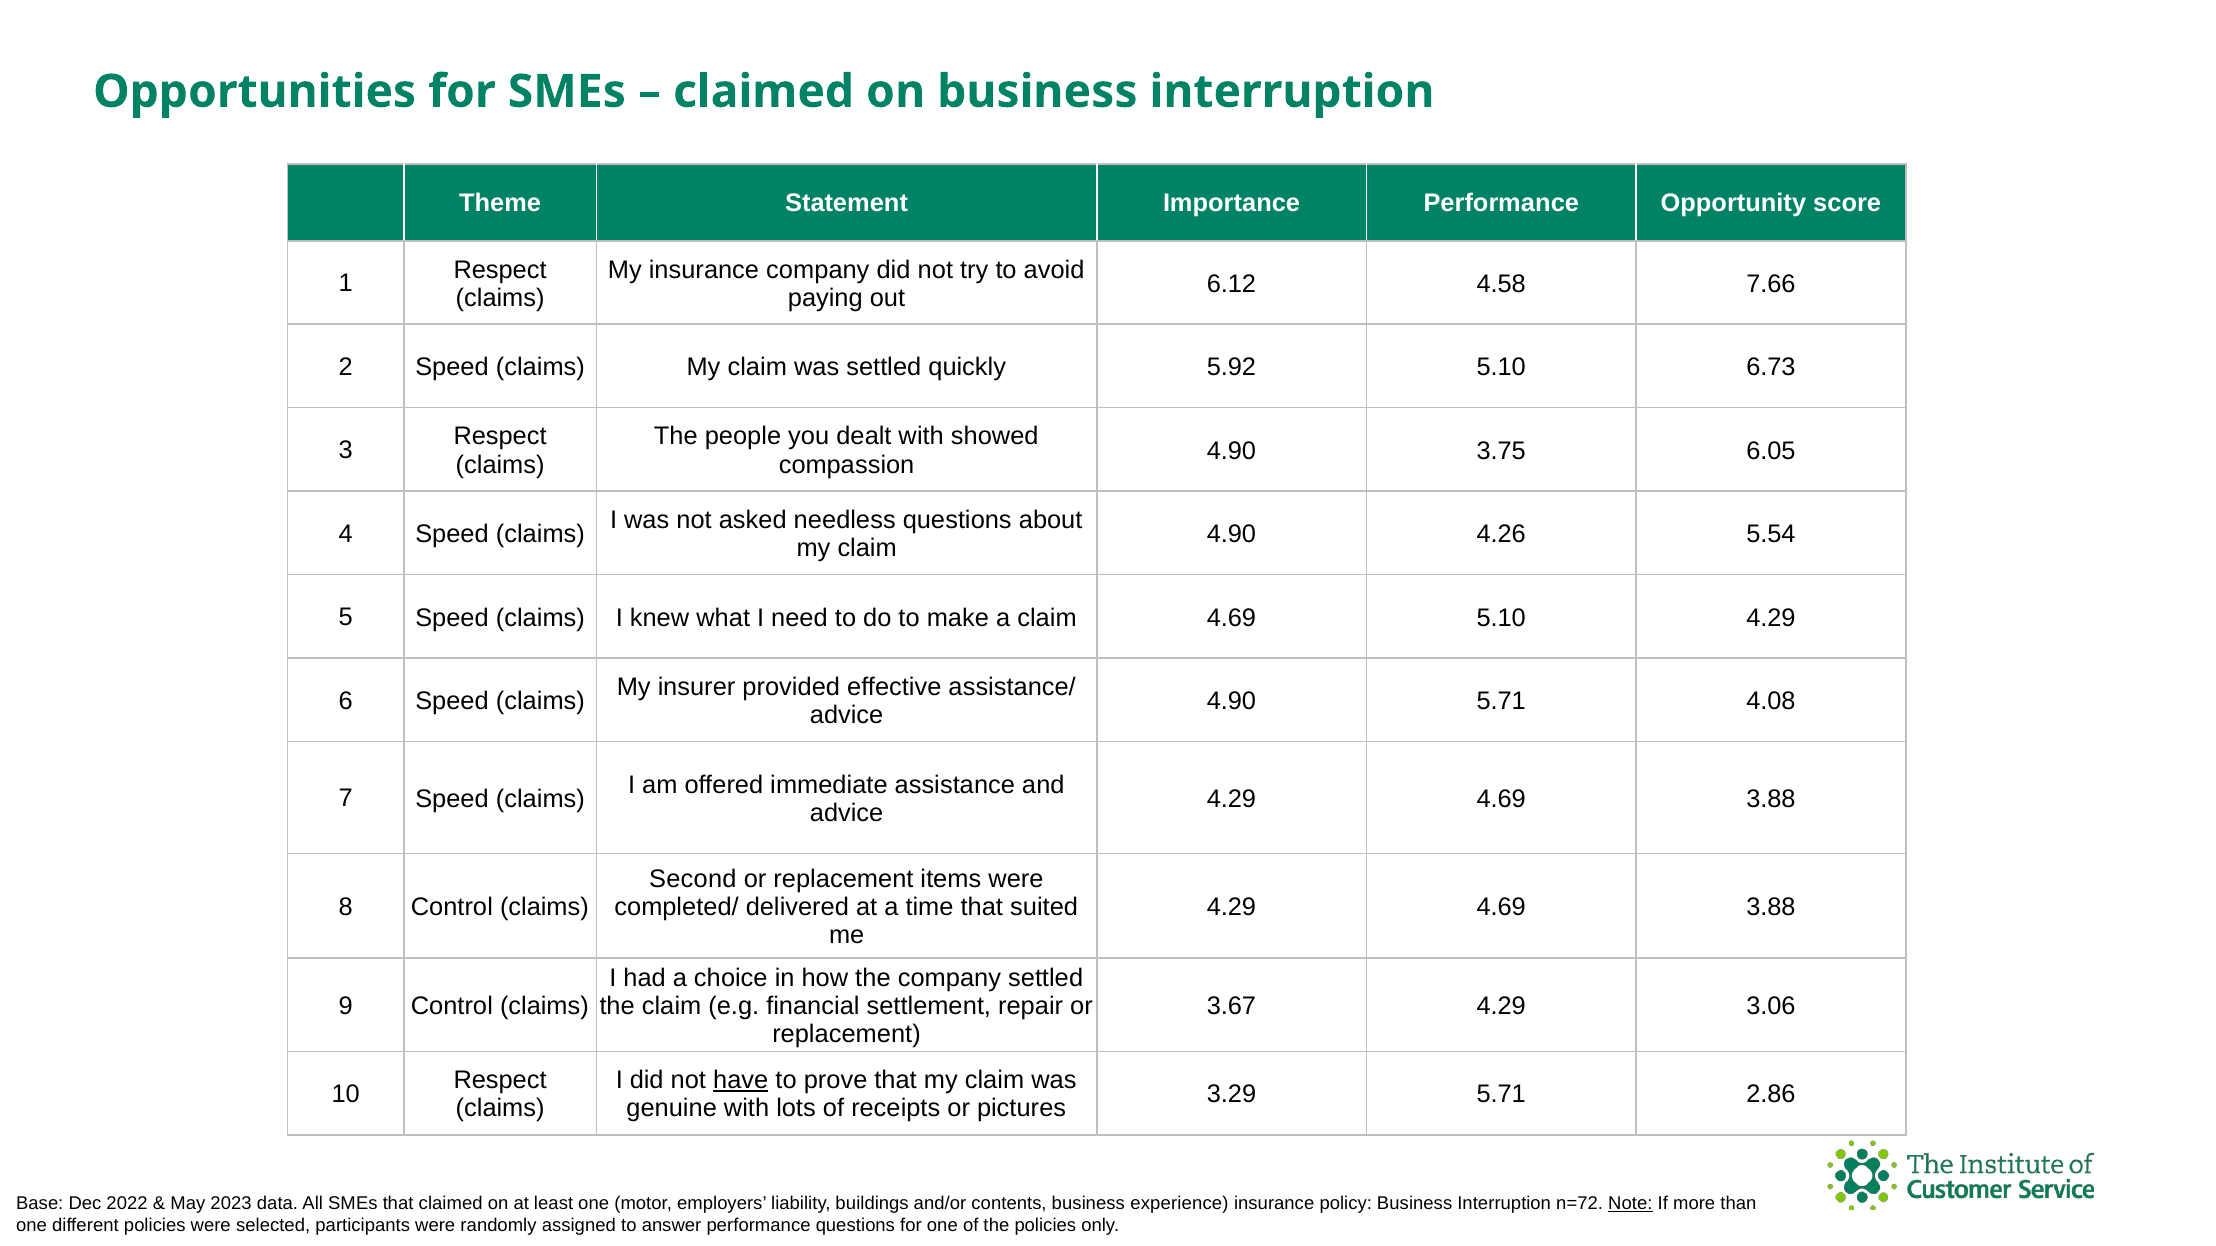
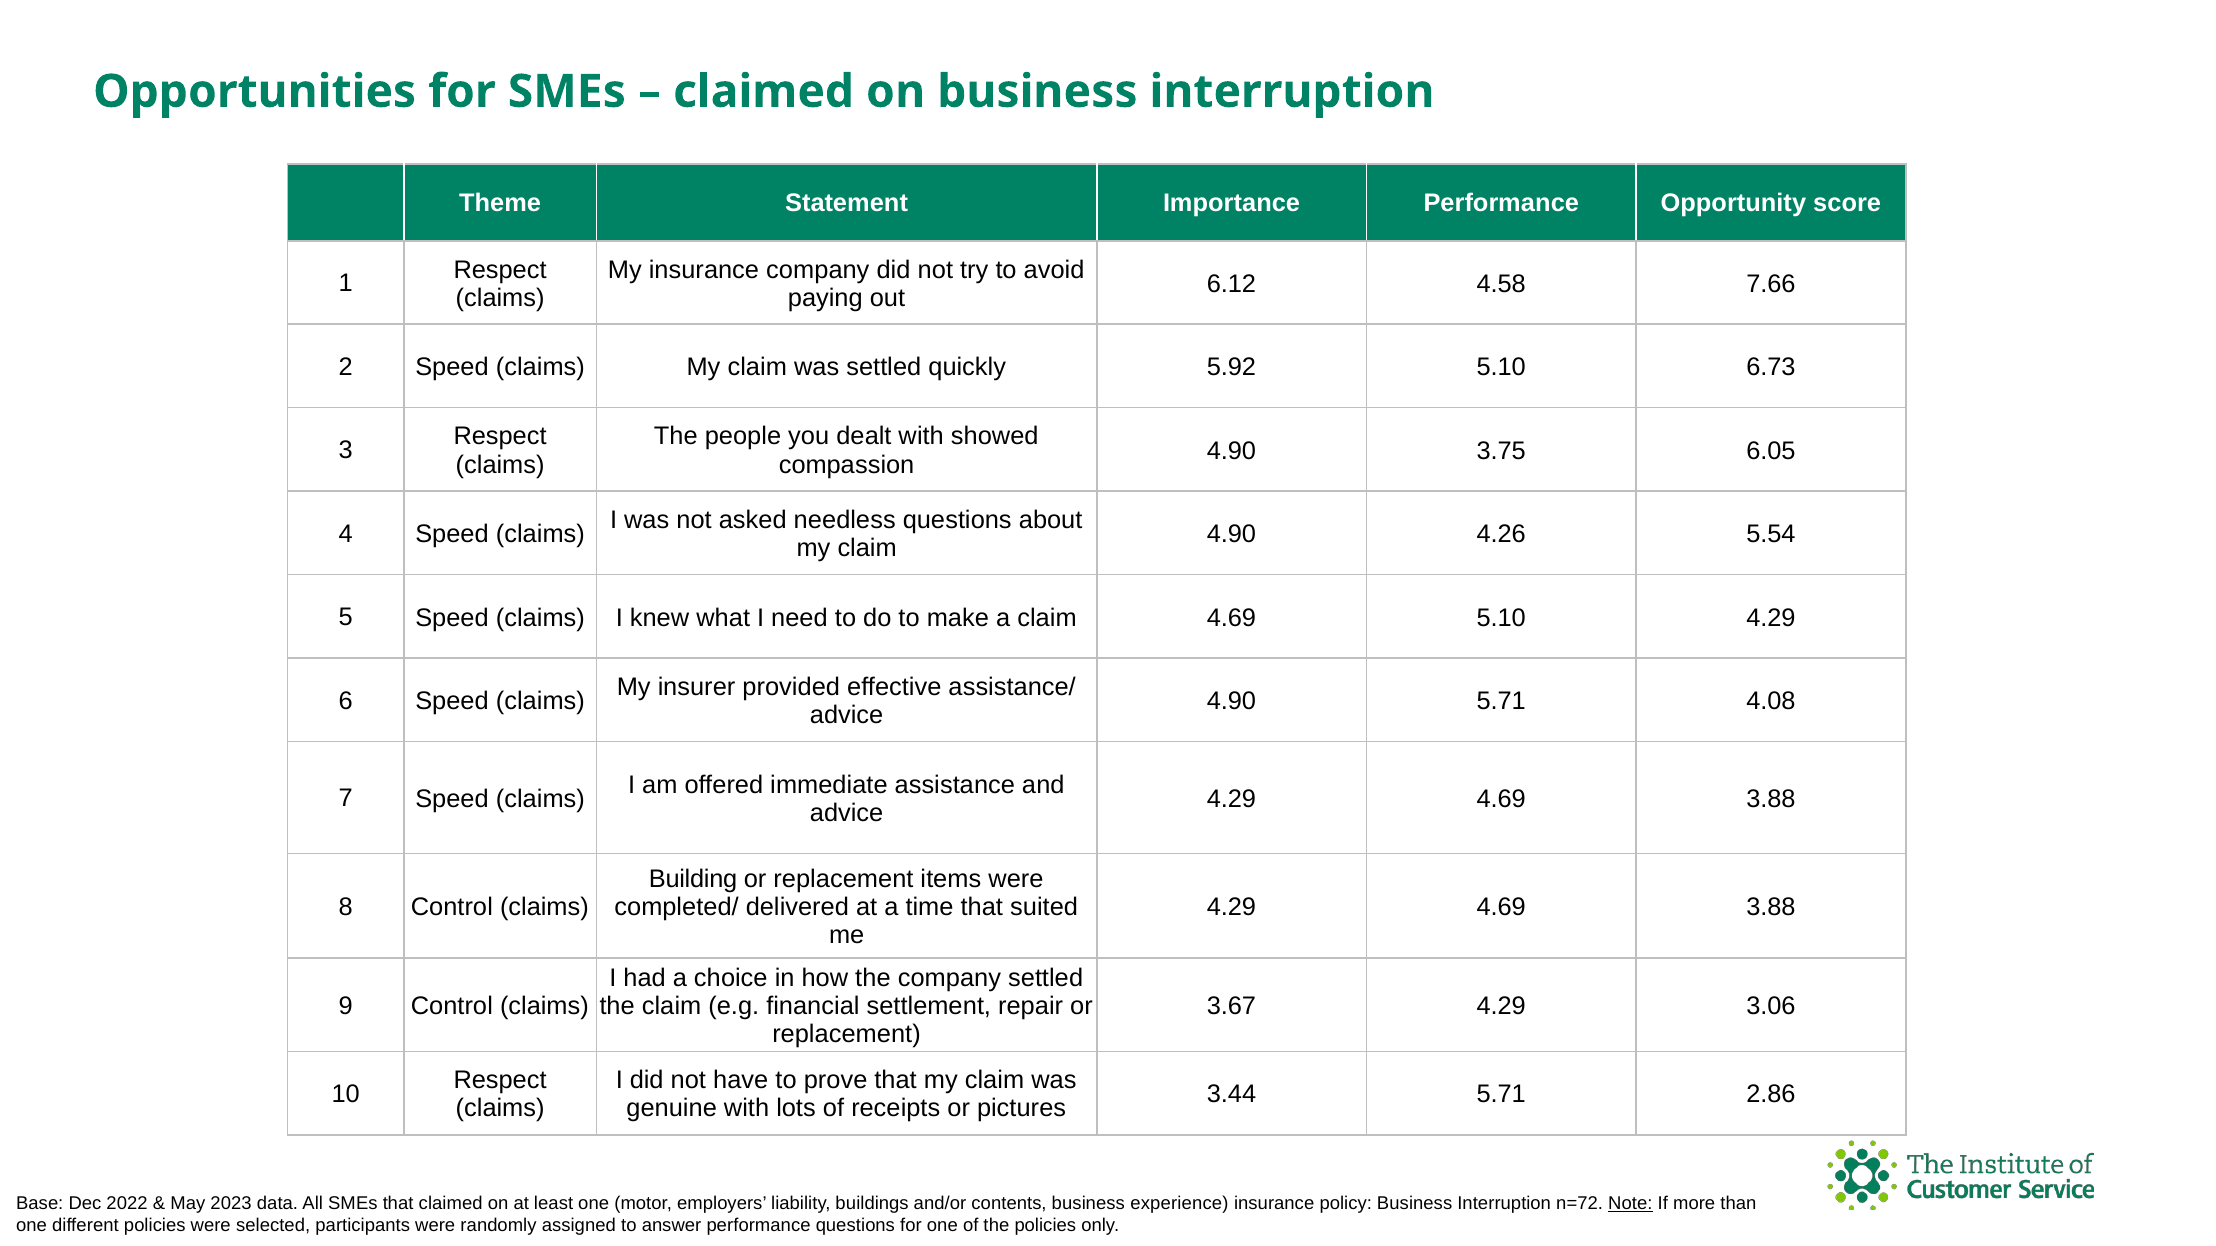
Second: Second -> Building (693, 879)
have underline: present -> none (741, 1081)
3.29: 3.29 -> 3.44 (1231, 1095)
